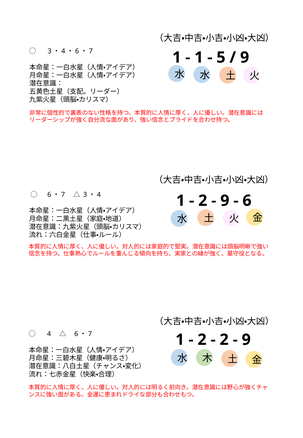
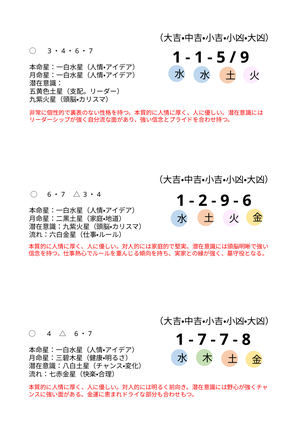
2: 2 -> 7 (202, 339)
2: 2 -> 7 (224, 339)
9: 9 -> 8 (246, 339)
